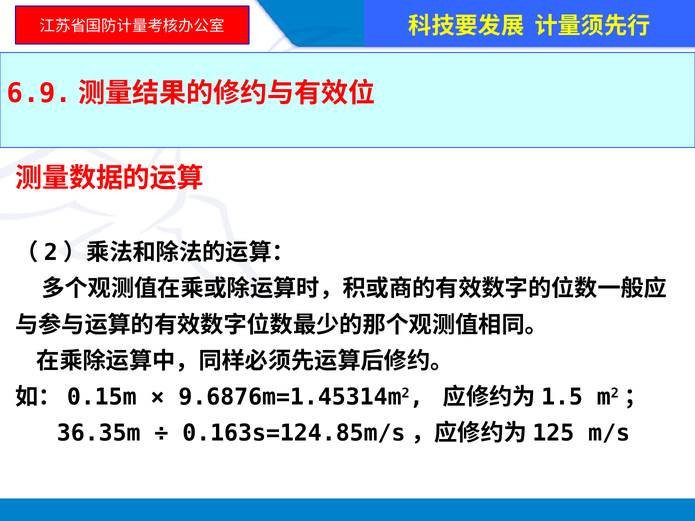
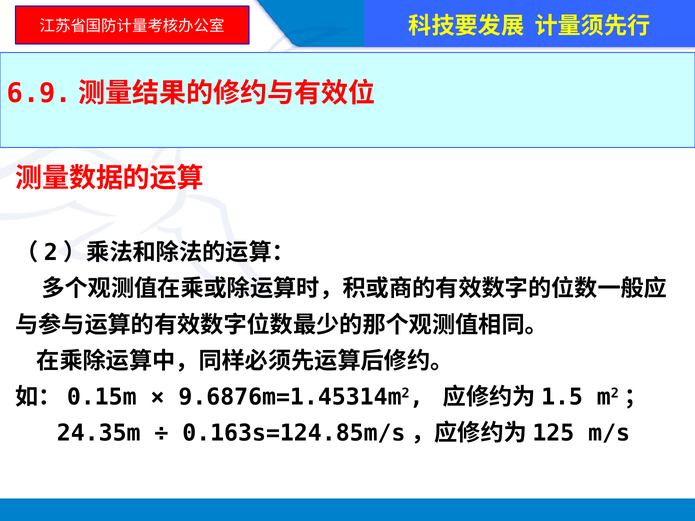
36.35m: 36.35m -> 24.35m (99, 433)
